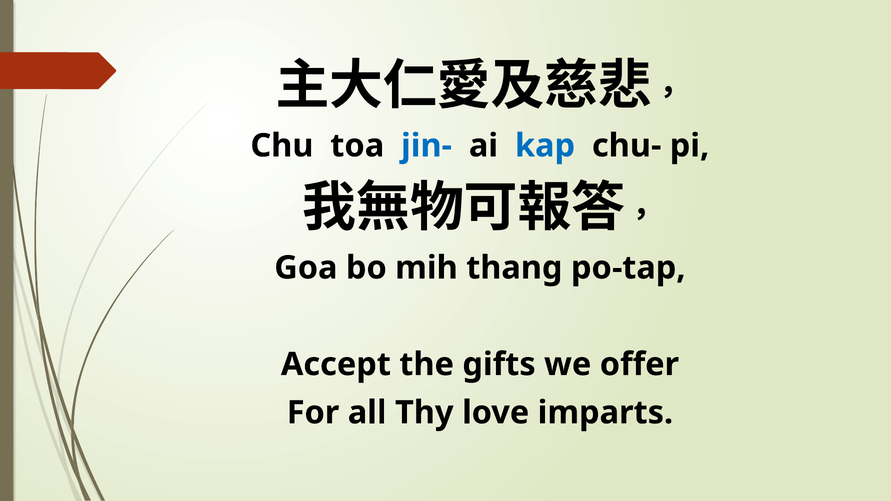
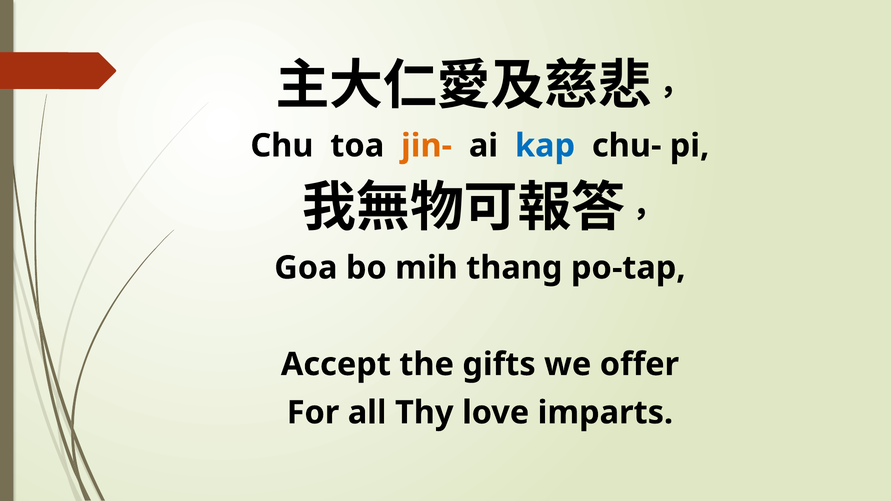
jin- colour: blue -> orange (427, 146)
